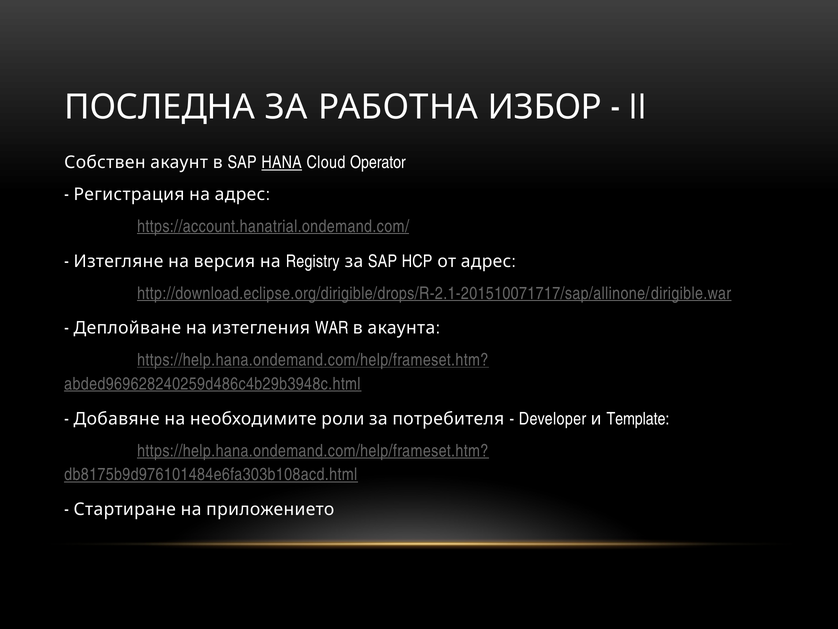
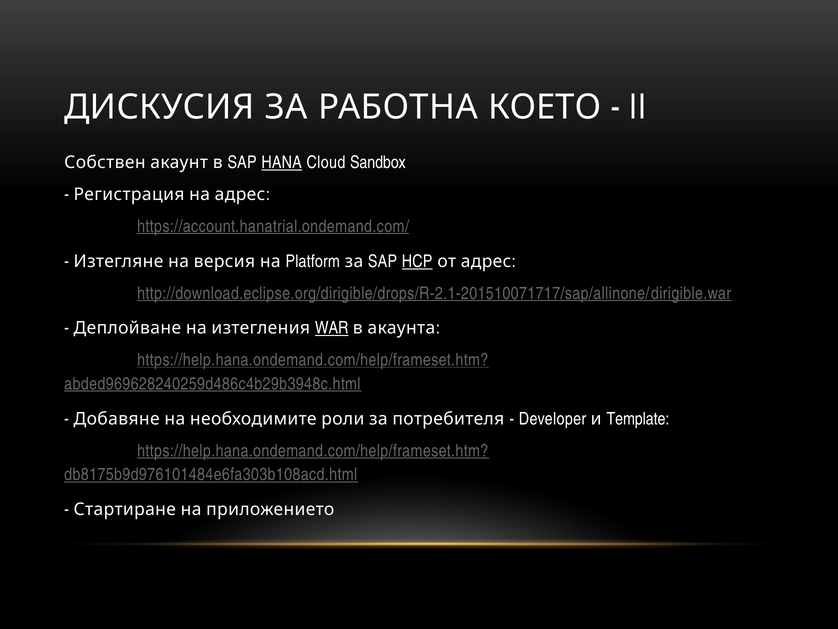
ПОСЛЕДНА: ПОСЛЕДНА -> ДИСКУСИЯ (159, 107)
ИЗБОР: ИЗБОР -> КОЕТО (545, 107)
Operator: Operator -> Sandbox (378, 163)
Registry: Registry -> Platform (313, 261)
HCP underline: none -> present (417, 261)
WAR underline: none -> present (332, 328)
